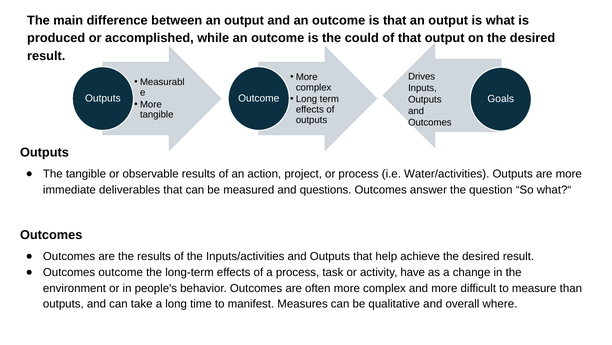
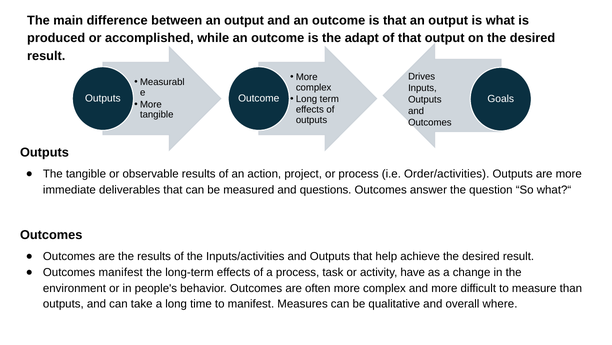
could: could -> adapt (362, 38)
Water/activities: Water/activities -> Order/activities (447, 174)
Outcomes outcome: outcome -> manifest (121, 272)
